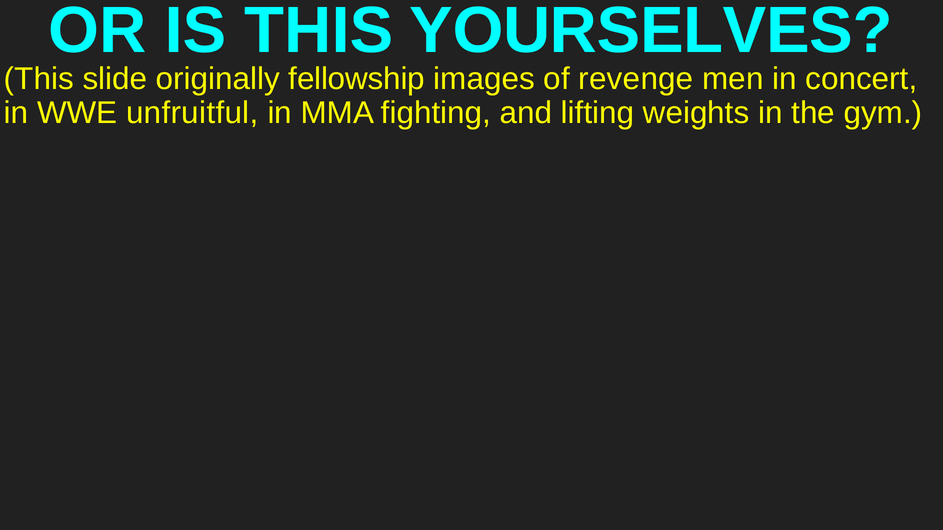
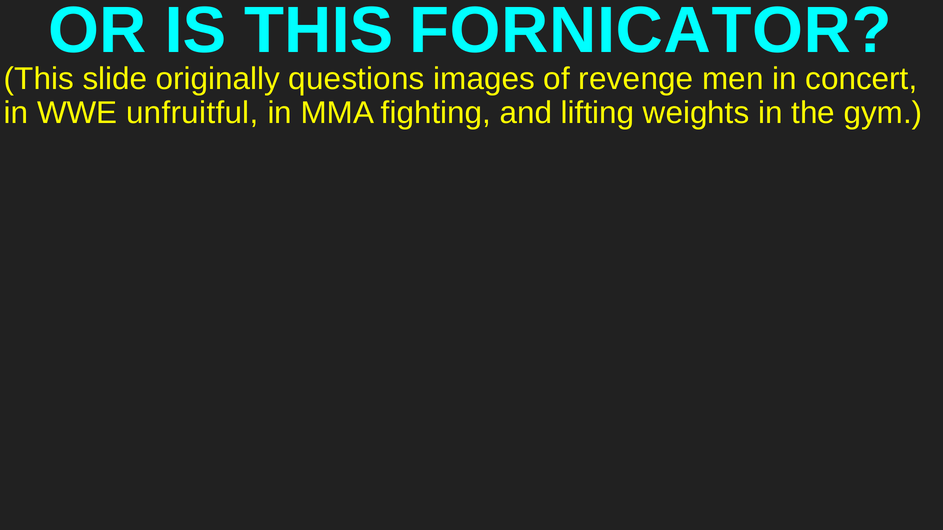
YOURSELVES: YOURSELVES -> FORNICATOR (650, 31)
fellowship: fellowship -> questions (357, 79)
